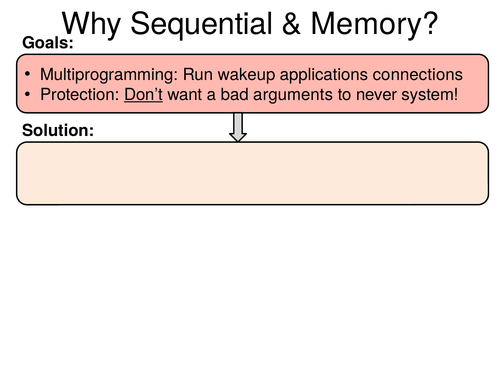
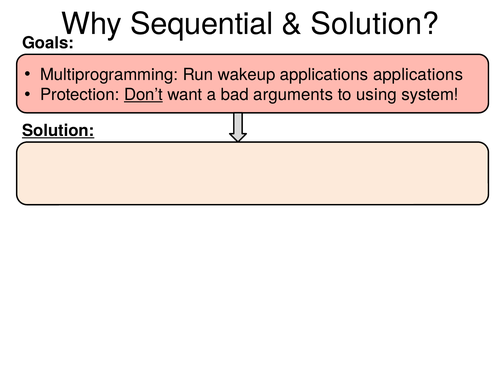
Memory: Memory -> Solution (375, 24)
applications connections: connections -> applications (418, 75)
never: never -> using (376, 95)
Solution underline: none -> present (58, 131)
